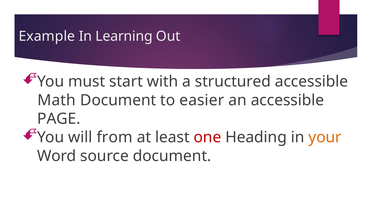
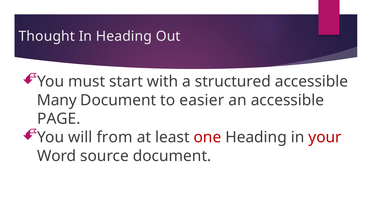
Example: Example -> Thought (47, 36)
In Learning: Learning -> Heading (124, 36)
Math: Math -> Many (57, 100)
your colour: orange -> red (325, 138)
